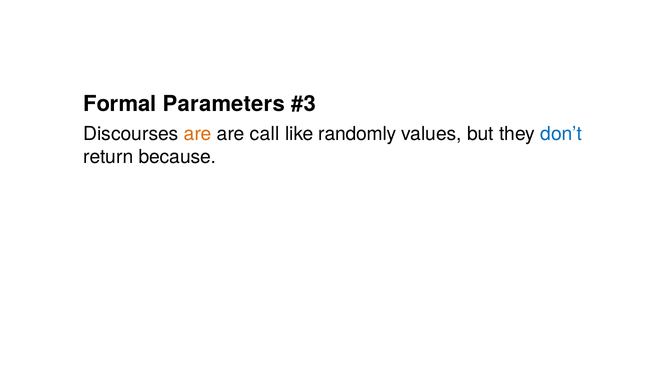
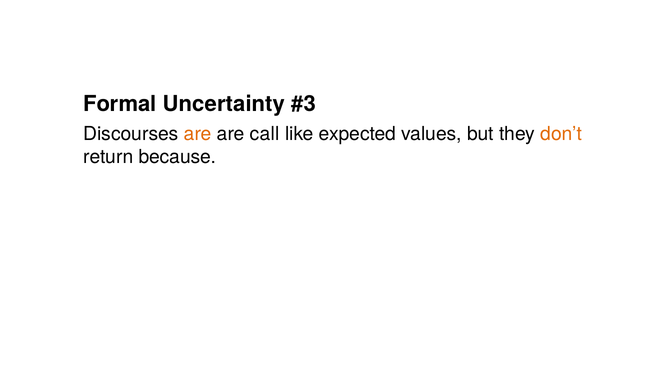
Parameters: Parameters -> Uncertainty (224, 104)
randomly: randomly -> expected (357, 134)
don’t colour: blue -> orange (561, 134)
